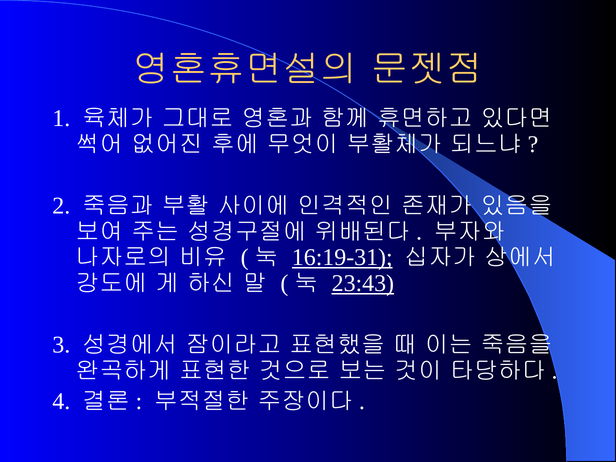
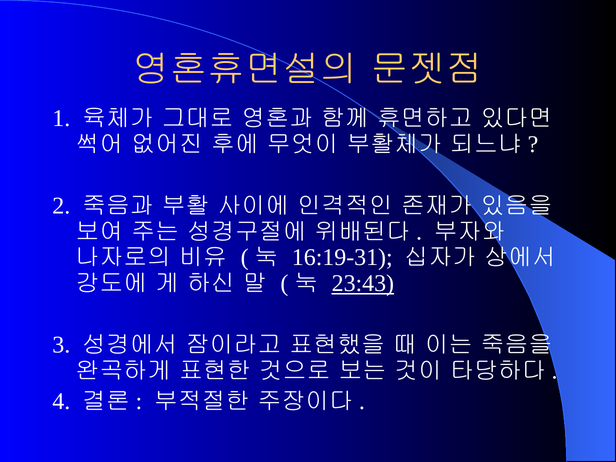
16:19-31 underline: present -> none (342, 258)
